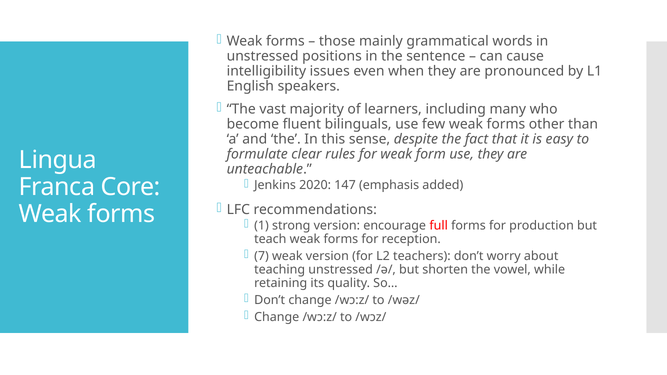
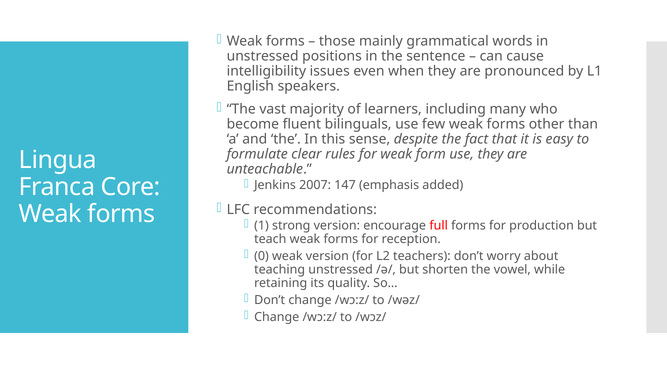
2020: 2020 -> 2007 (315, 185)
7: 7 -> 0 (261, 256)
